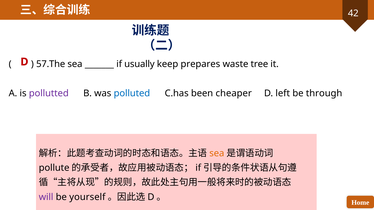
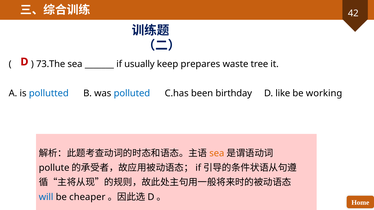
57.The: 57.The -> 73.The (51, 64)
pollutted colour: purple -> blue (49, 93)
cheaper: cheaper -> birthday (234, 93)
left: left -> like (283, 93)
through: through -> working (324, 93)
will colour: purple -> blue (46, 197)
yourself: yourself -> cheaper (87, 197)
